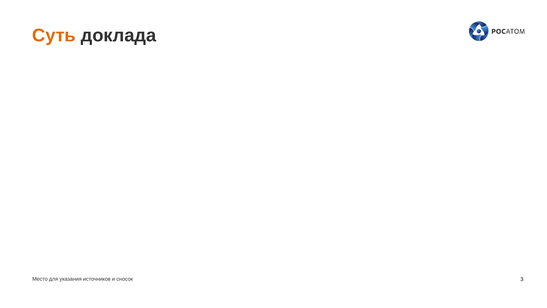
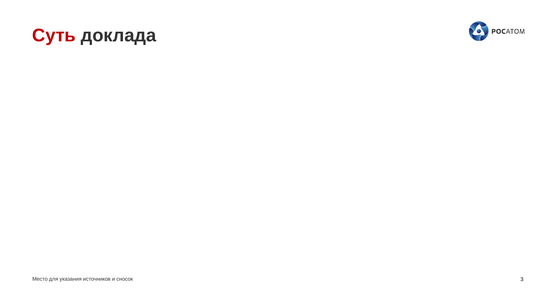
Суть colour: orange -> red (54, 36)
